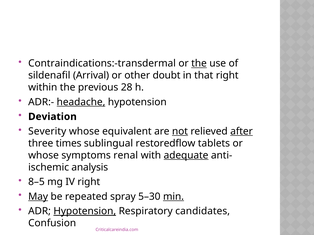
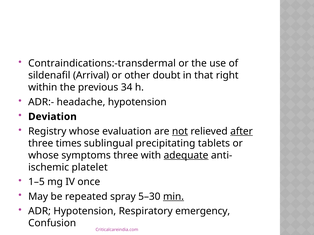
the underline: present -> none (199, 64)
28: 28 -> 34 (127, 88)
headache underline: present -> none (81, 102)
Severity: Severity -> Registry (47, 132)
equivalent: equivalent -> evaluation (127, 132)
restoredflow: restoredflow -> precipitating (165, 144)
symptoms renal: renal -> three (126, 156)
analysis: analysis -> platelet (90, 168)
8–5: 8–5 -> 1–5 (36, 182)
IV right: right -> once (89, 182)
May underline: present -> none (38, 197)
Hypotension underline: present -> none (85, 212)
candidates: candidates -> emergency (203, 212)
